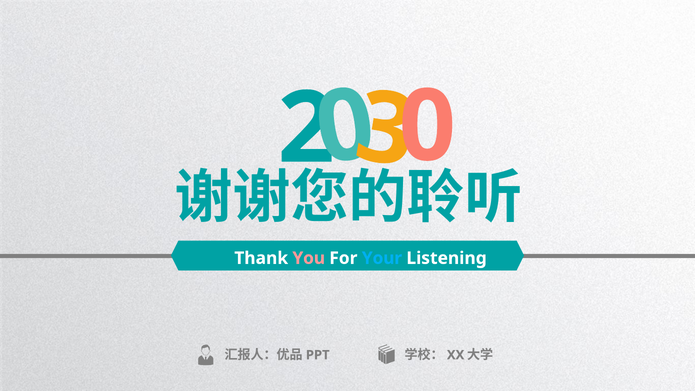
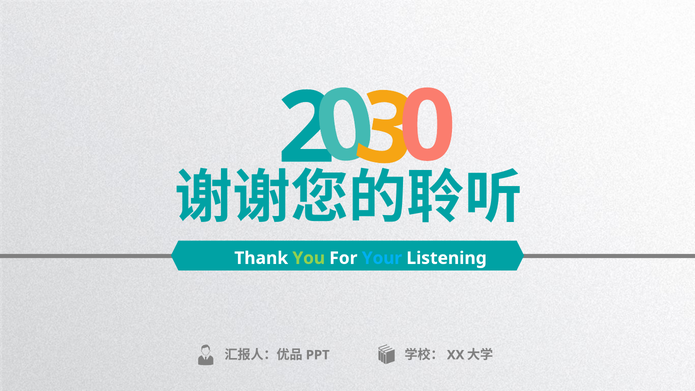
You colour: pink -> light green (309, 258)
